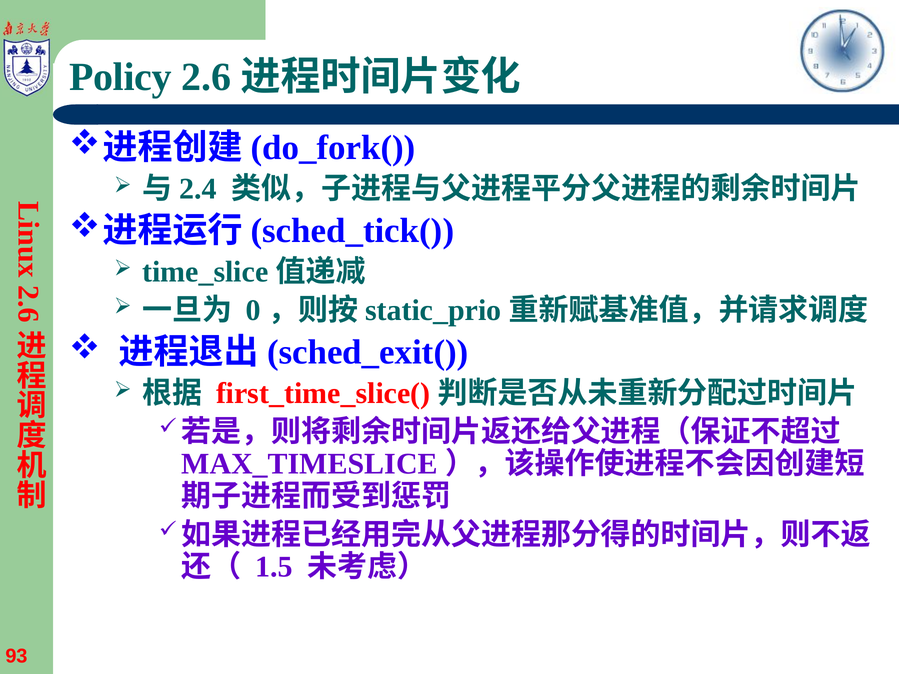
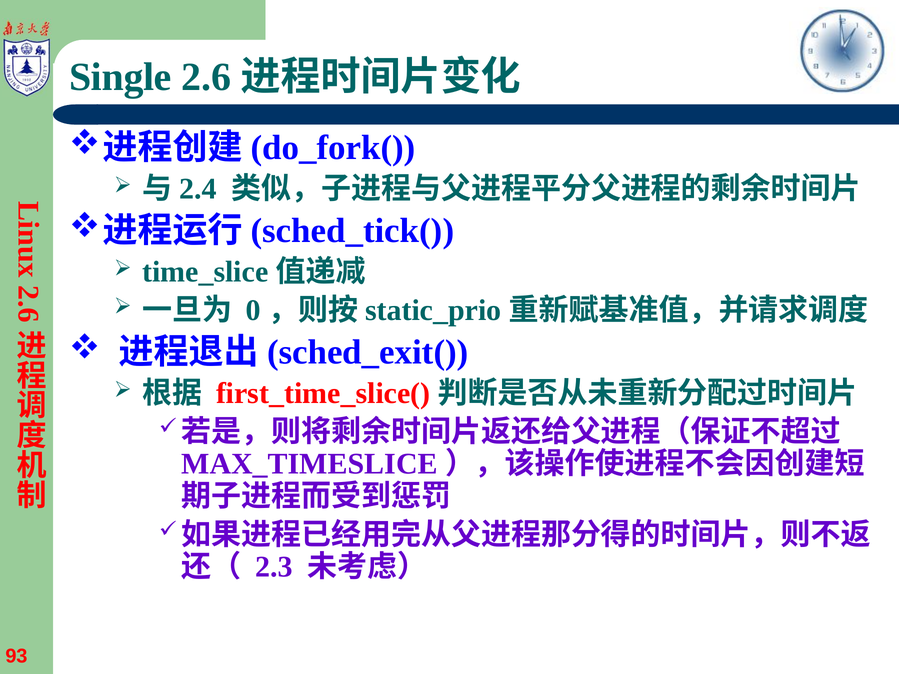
Policy: Policy -> Single (120, 77)
1.5: 1.5 -> 2.3 (274, 567)
